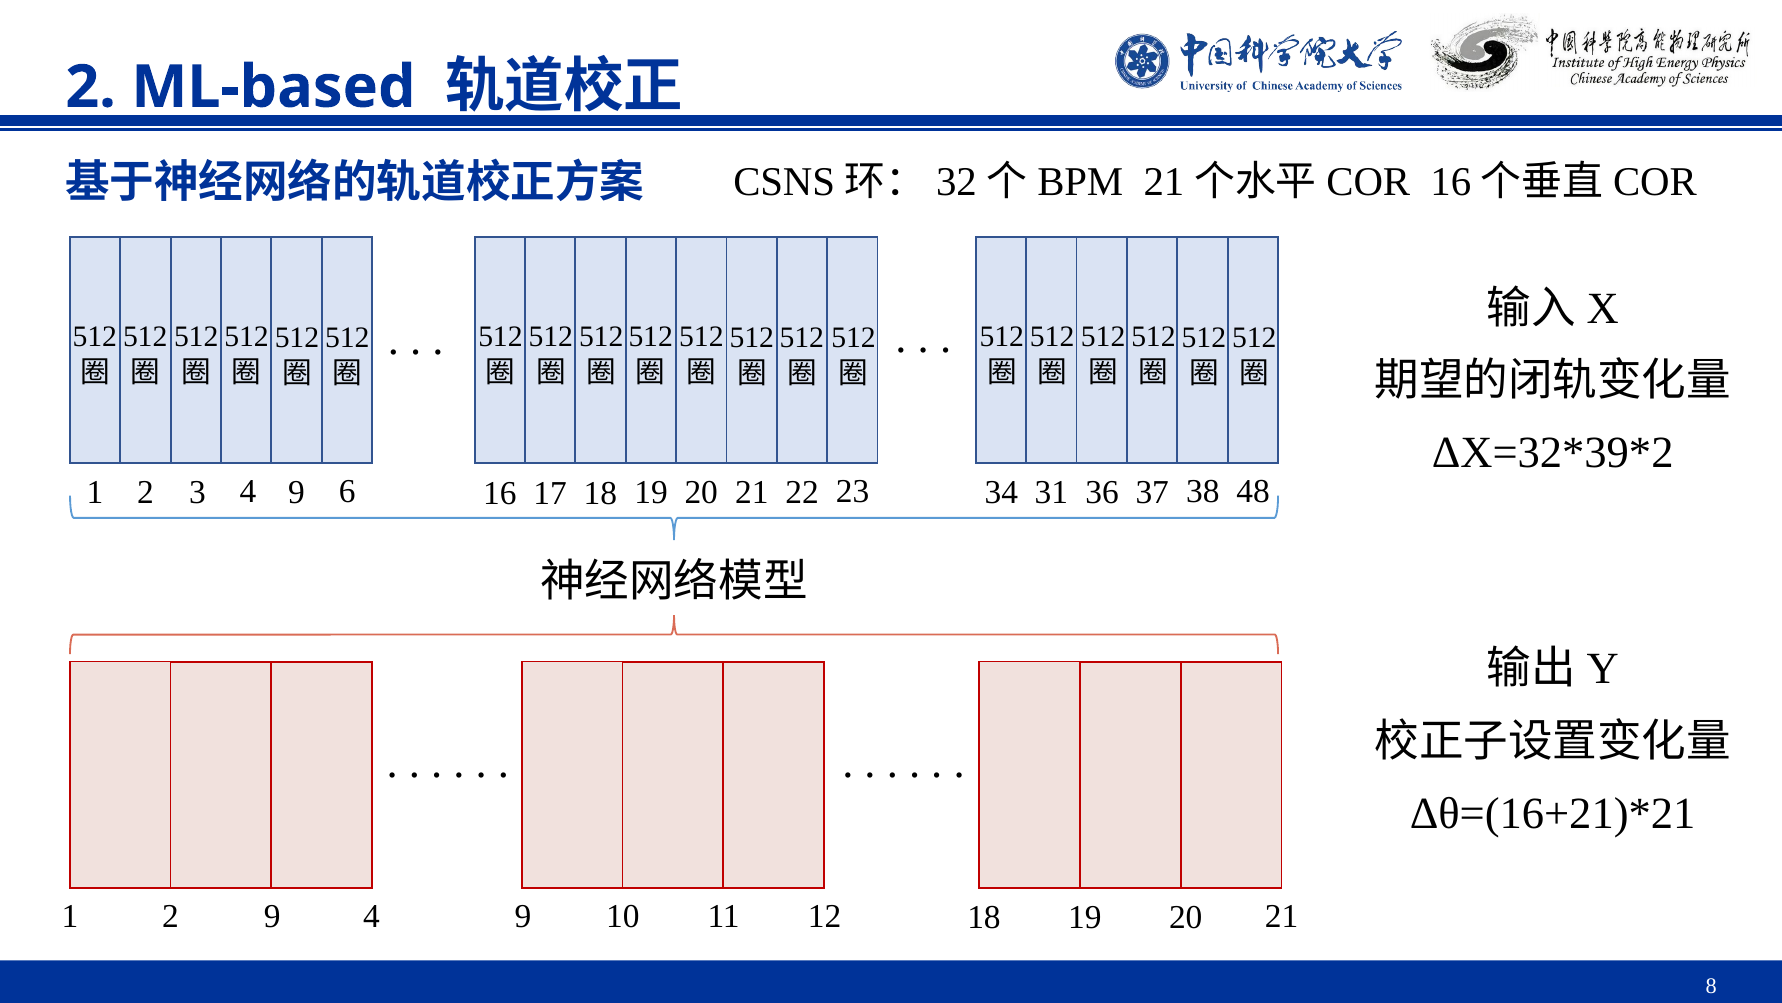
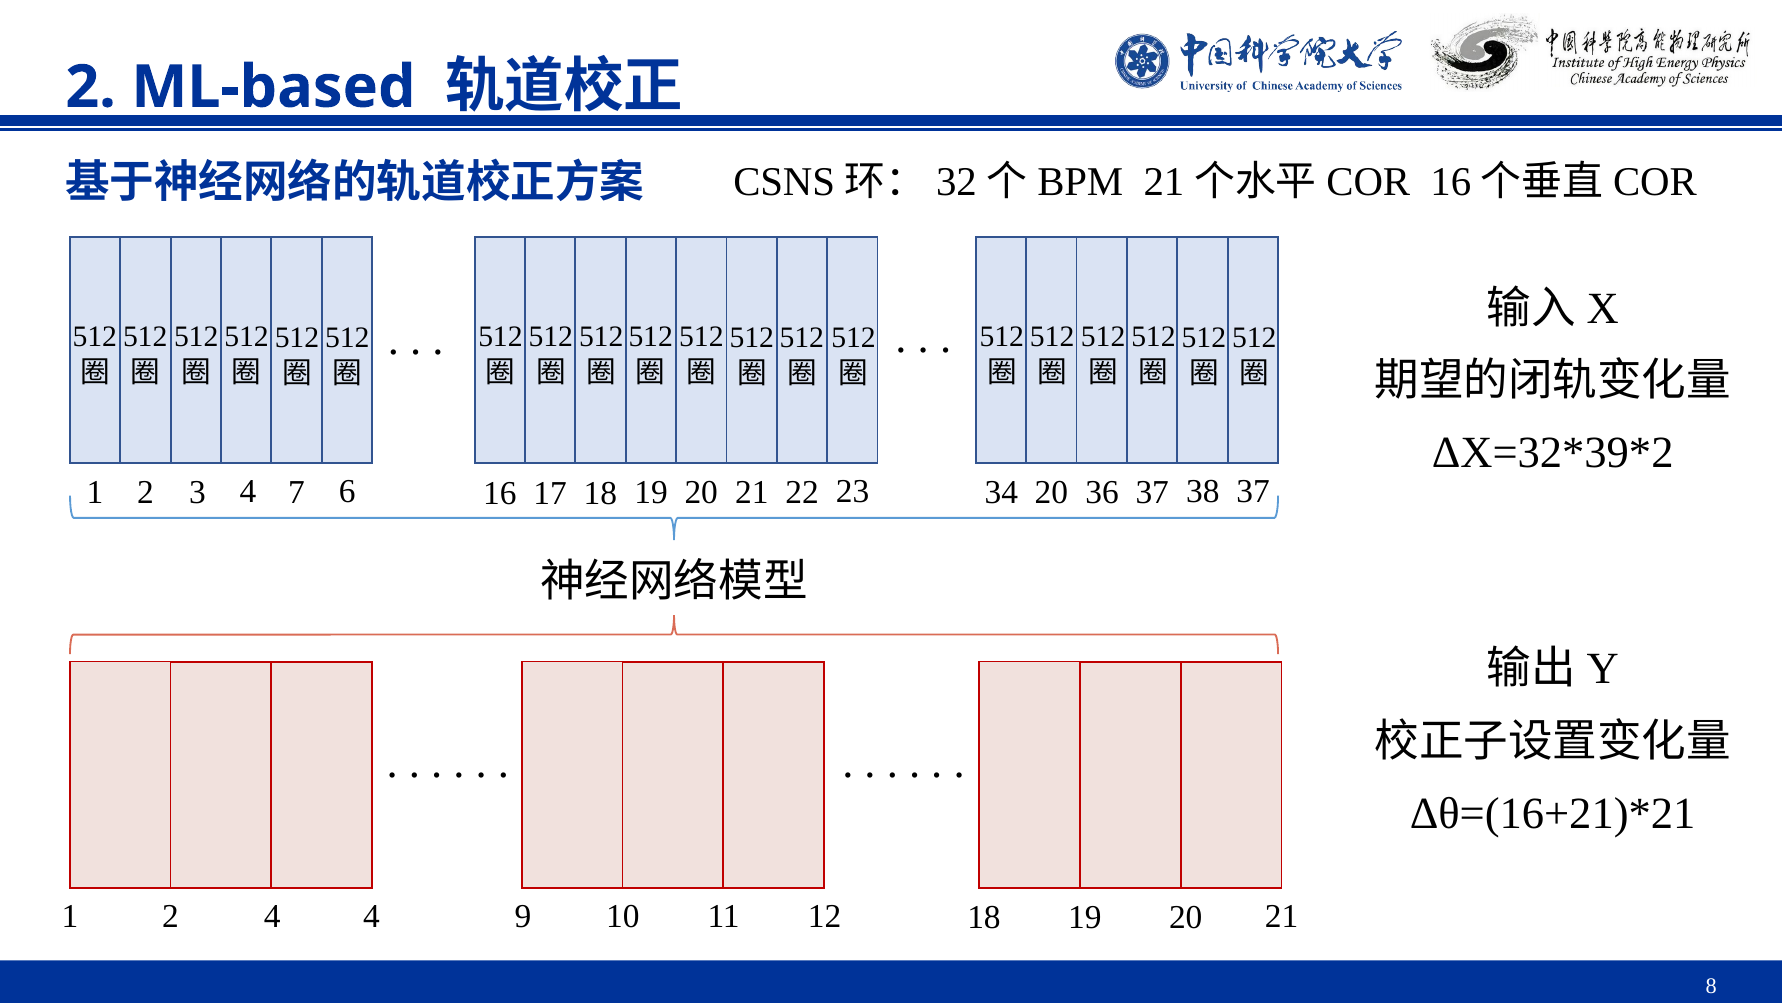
3 4 9: 9 -> 7 (296, 492)
34 31: 31 -> 20 (1051, 492)
38 48: 48 -> 37 (1253, 491)
2 9: 9 -> 4 (272, 915)
